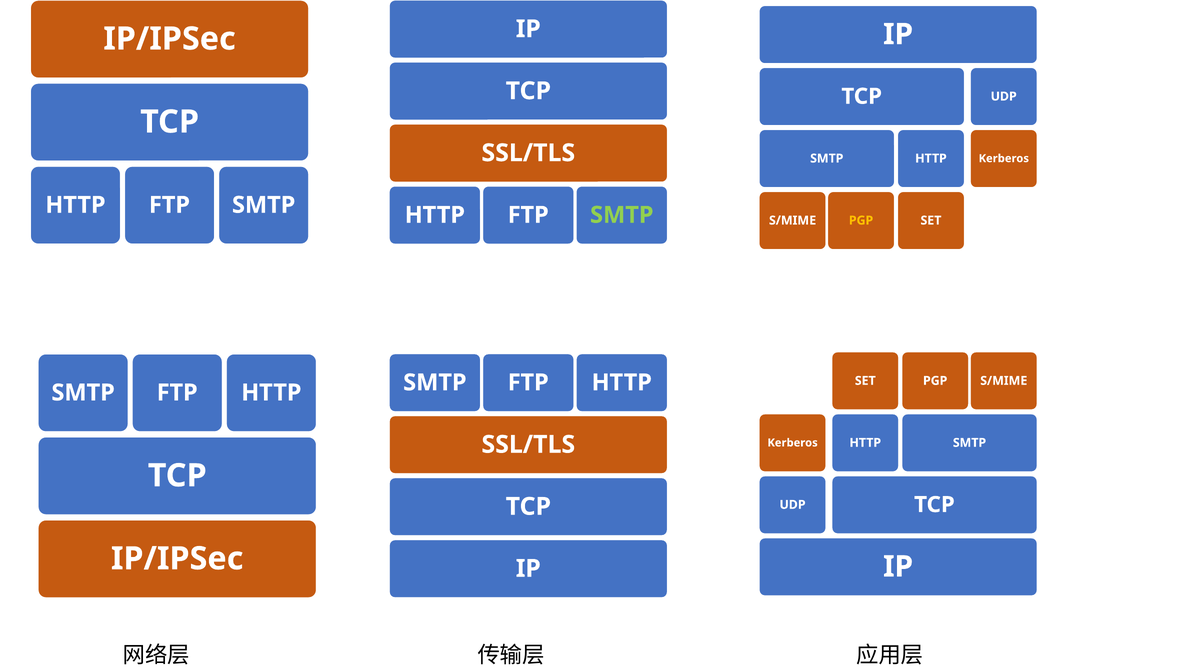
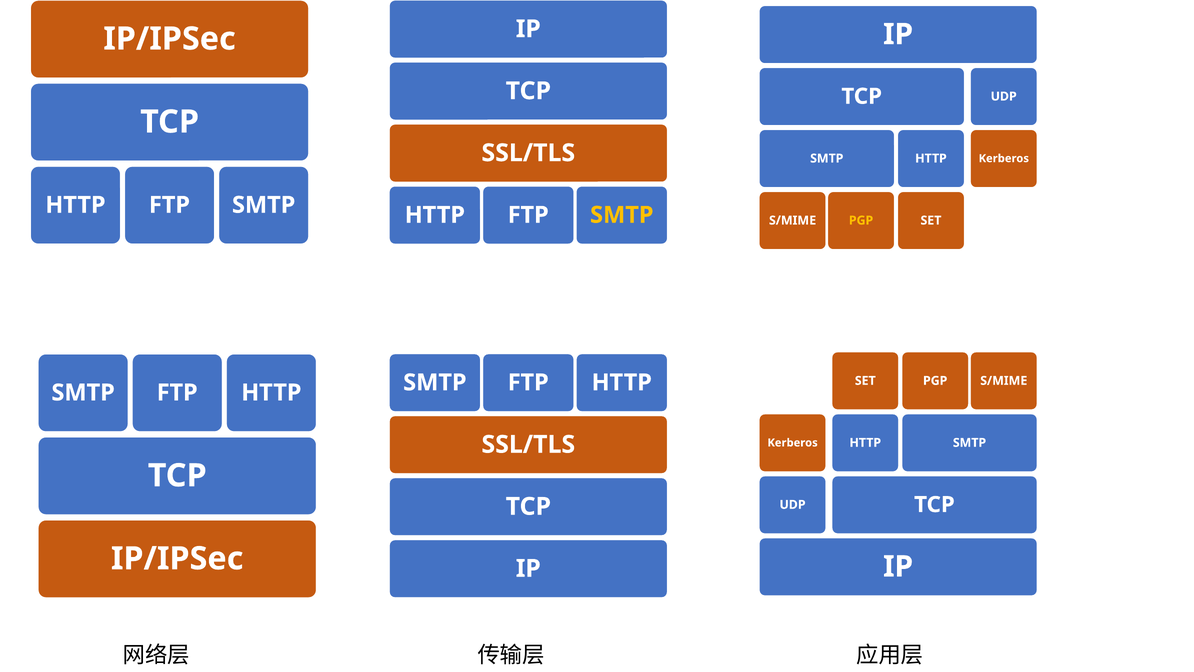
SMTP colour: light green -> yellow (622, 215)
